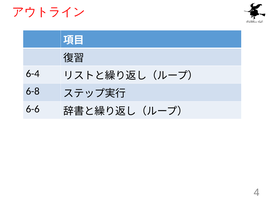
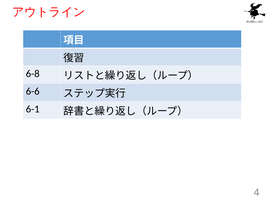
6-4: 6-4 -> 6-8 (33, 74)
6-8: 6-8 -> 6-6 (33, 91)
6-6: 6-6 -> 6-1 (33, 109)
